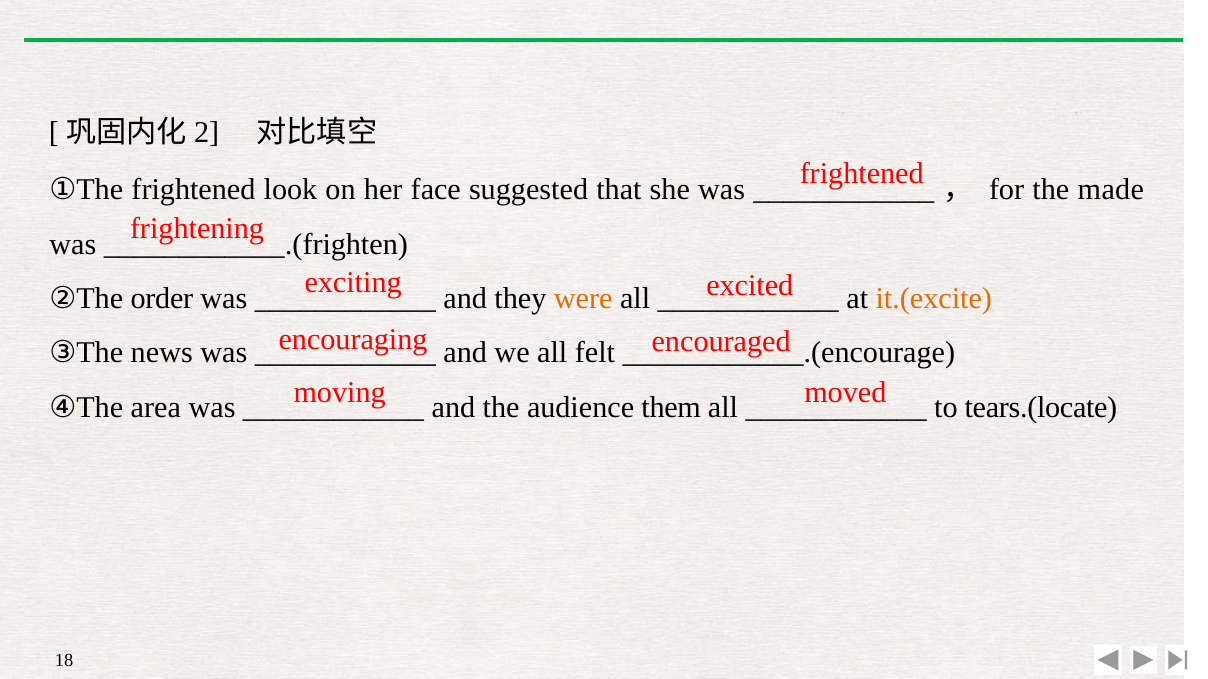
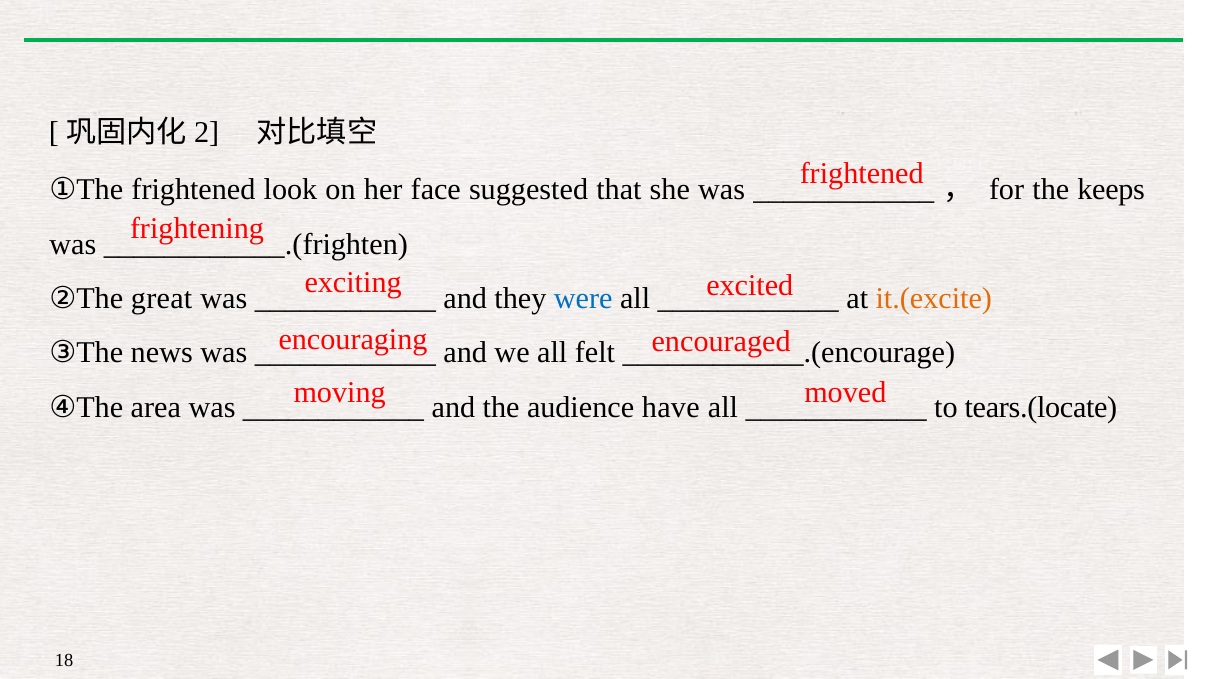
made: made -> keeps (1111, 190)
order: order -> great (162, 299)
were colour: orange -> blue (583, 299)
them: them -> have (671, 407)
